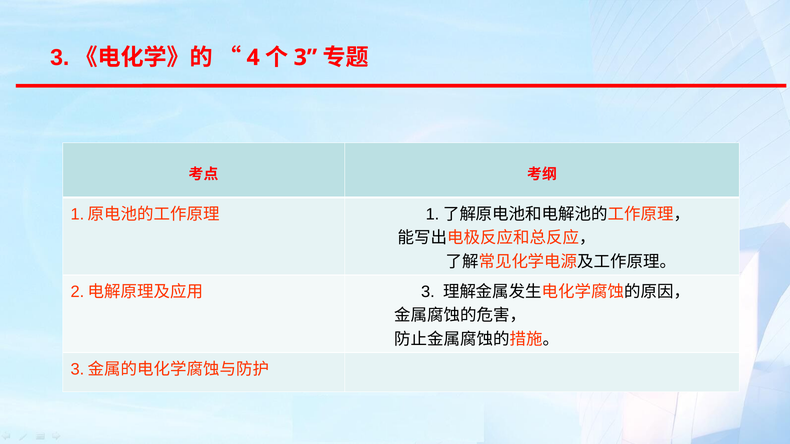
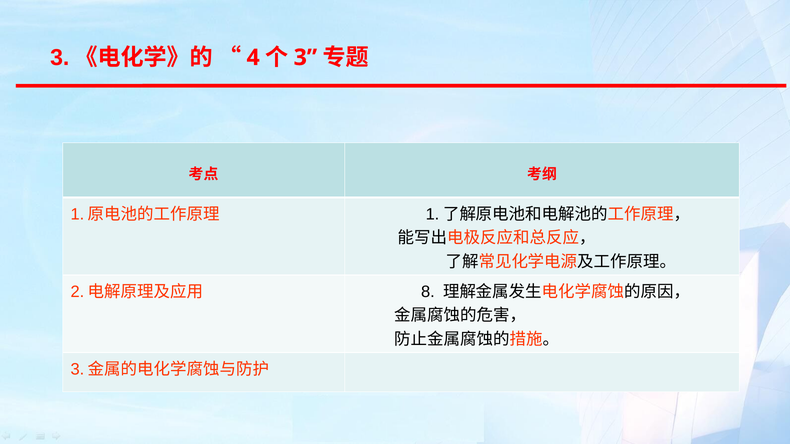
3: 3 -> 8 (428, 292)
